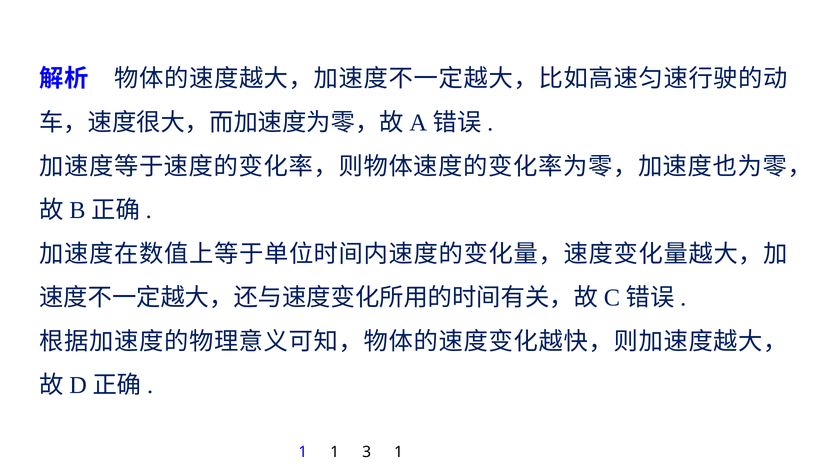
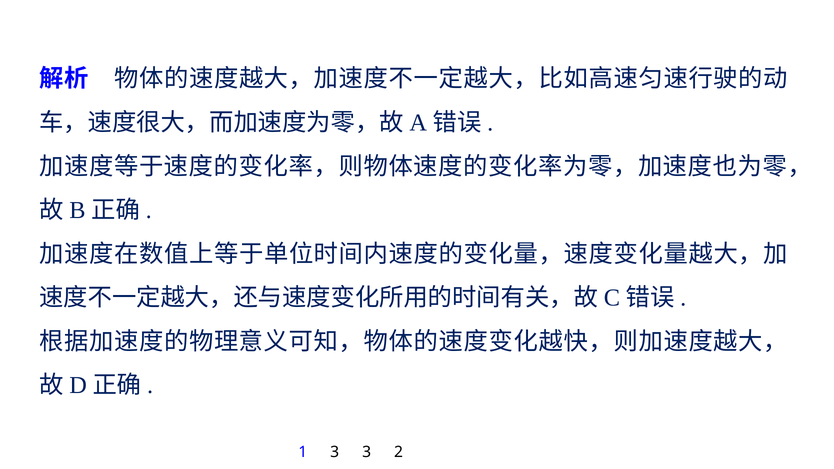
1 1: 1 -> 3 (335, 452)
3 1: 1 -> 2 (399, 452)
